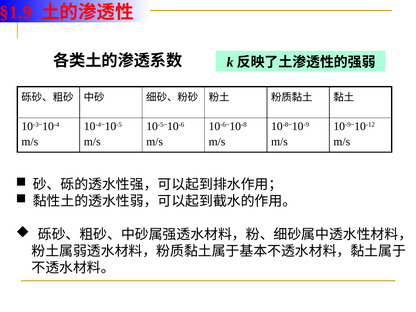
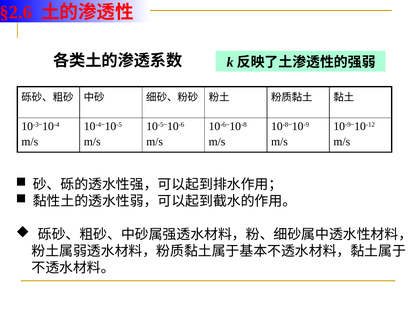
§1.9: §1.9 -> §2.6 (16, 12)
